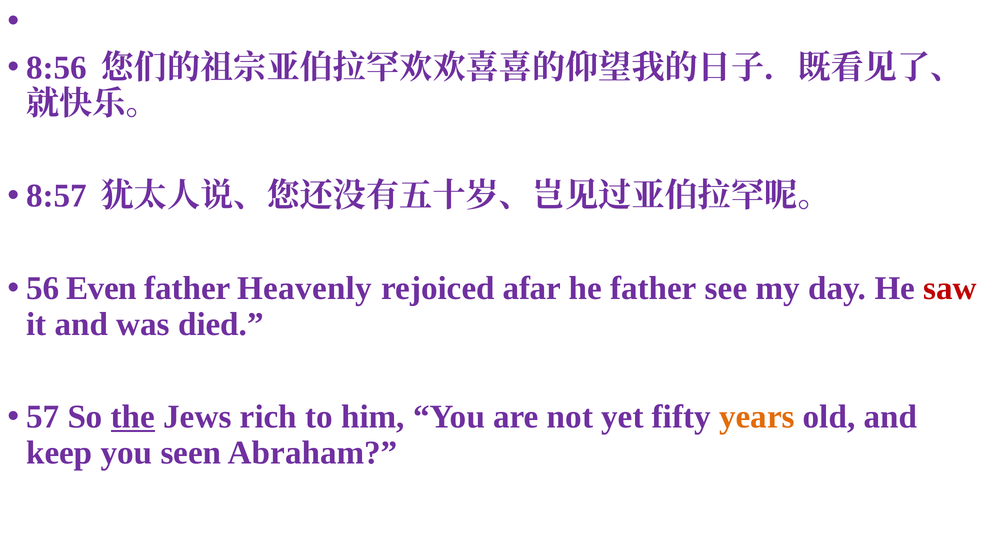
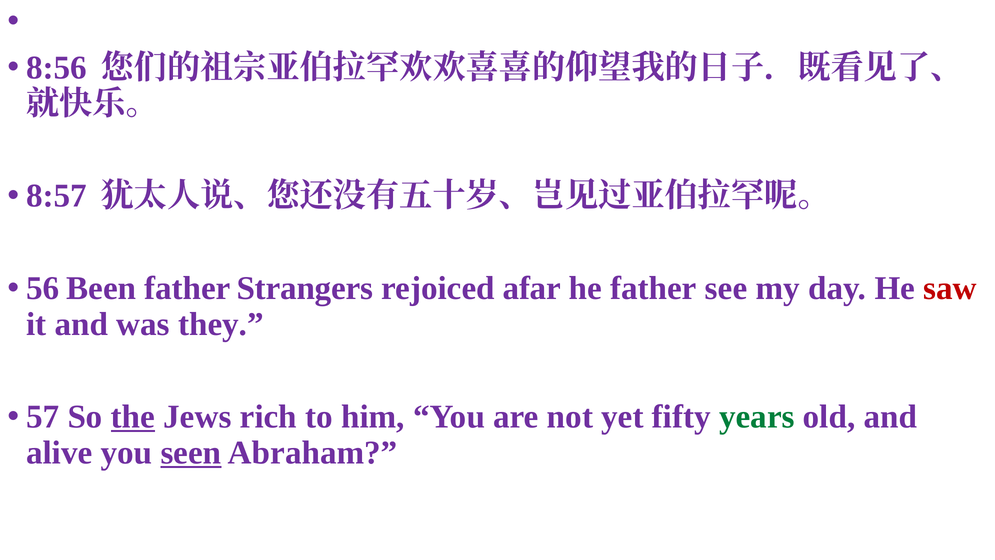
Even: Even -> Been (101, 288)
Heavenly: Heavenly -> Strangers (305, 288)
died: died -> they (221, 324)
years colour: orange -> green (757, 417)
keep: keep -> alive (59, 452)
seen underline: none -> present (191, 452)
